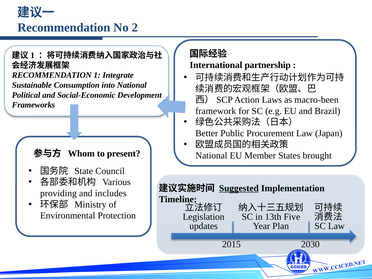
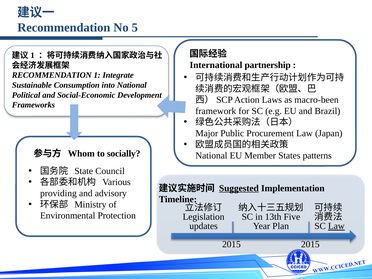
2: 2 -> 5 (135, 27)
Better: Better -> Major (207, 133)
present: present -> socially (124, 153)
brought: brought -> patterns (317, 156)
includes: includes -> advisory (111, 193)
Law underline: none -> present (336, 226)
2015 2030: 2030 -> 2015 (310, 244)
